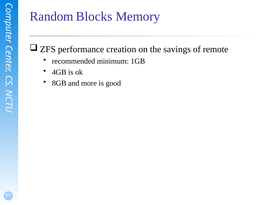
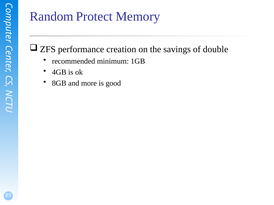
Blocks: Blocks -> Protect (94, 16)
remote: remote -> double (216, 50)
